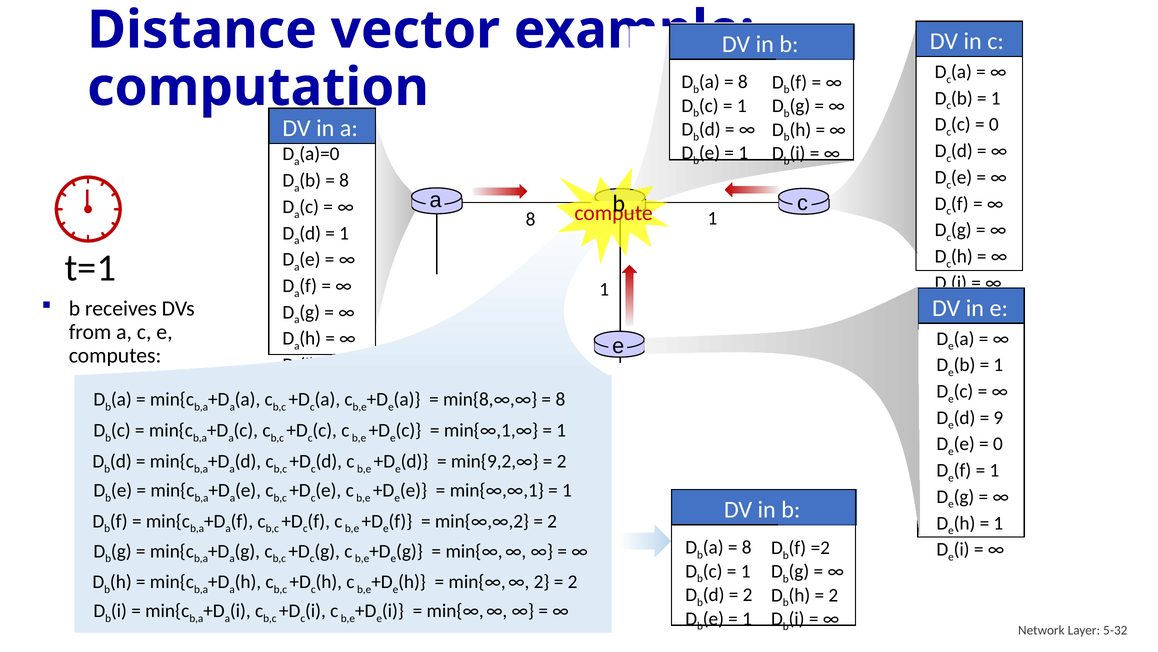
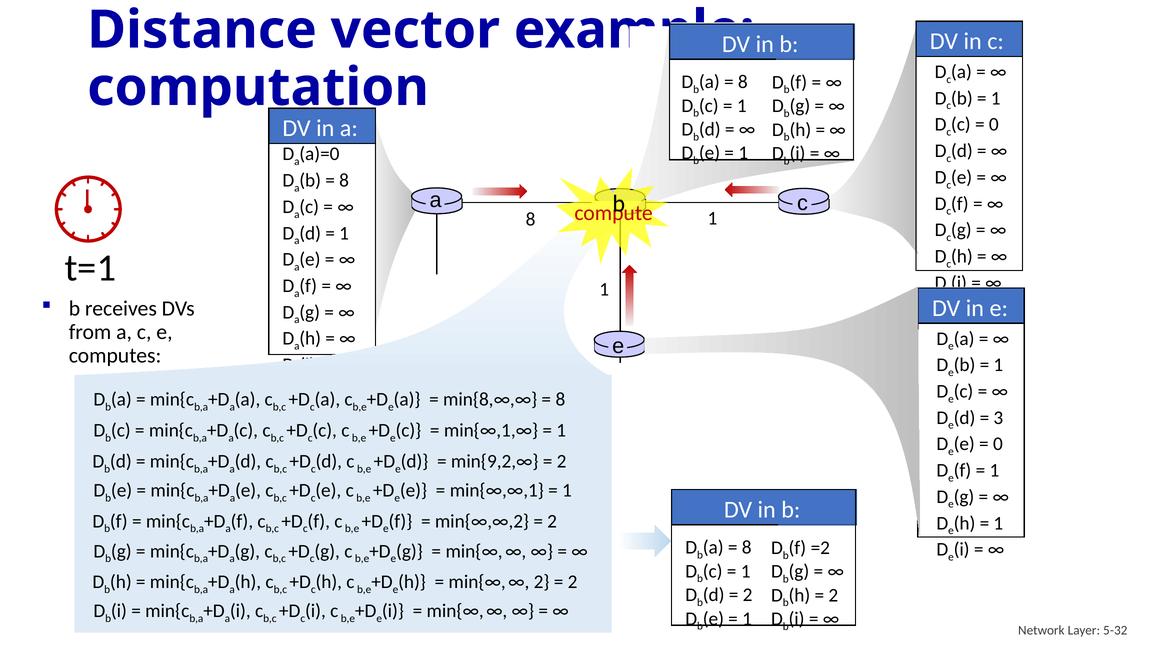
9: 9 -> 3 (998, 417)
